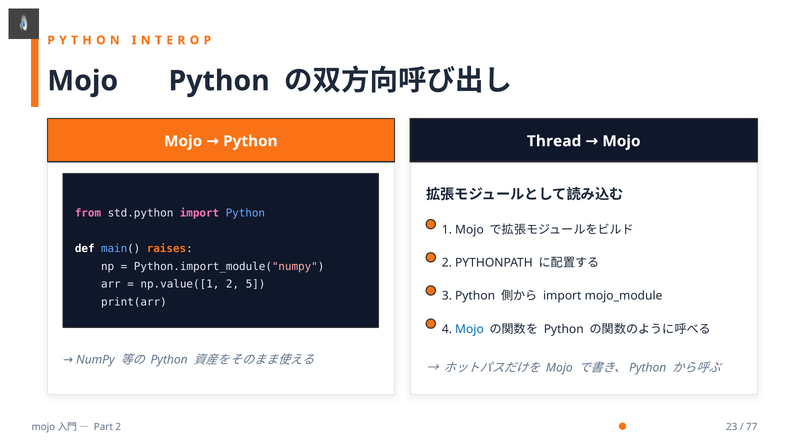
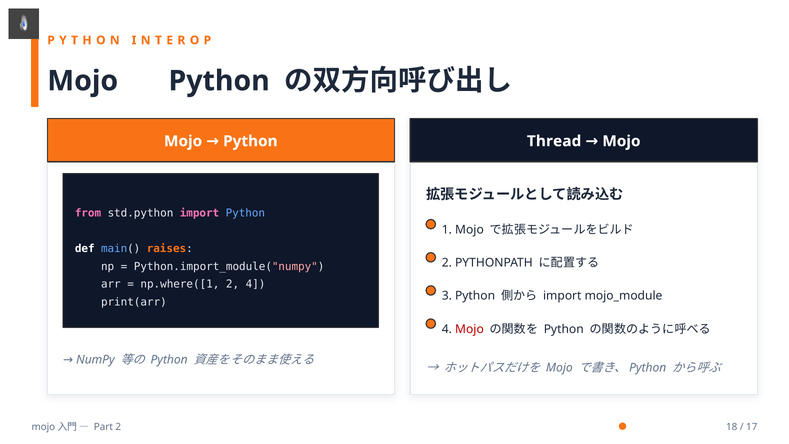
np.value([1: np.value([1 -> np.where([1 (180, 284)
2 5: 5 -> 4 (256, 284)
Mojo colour: blue -> red (469, 329)
23: 23 -> 18 (732, 427)
77: 77 -> 17 (752, 427)
